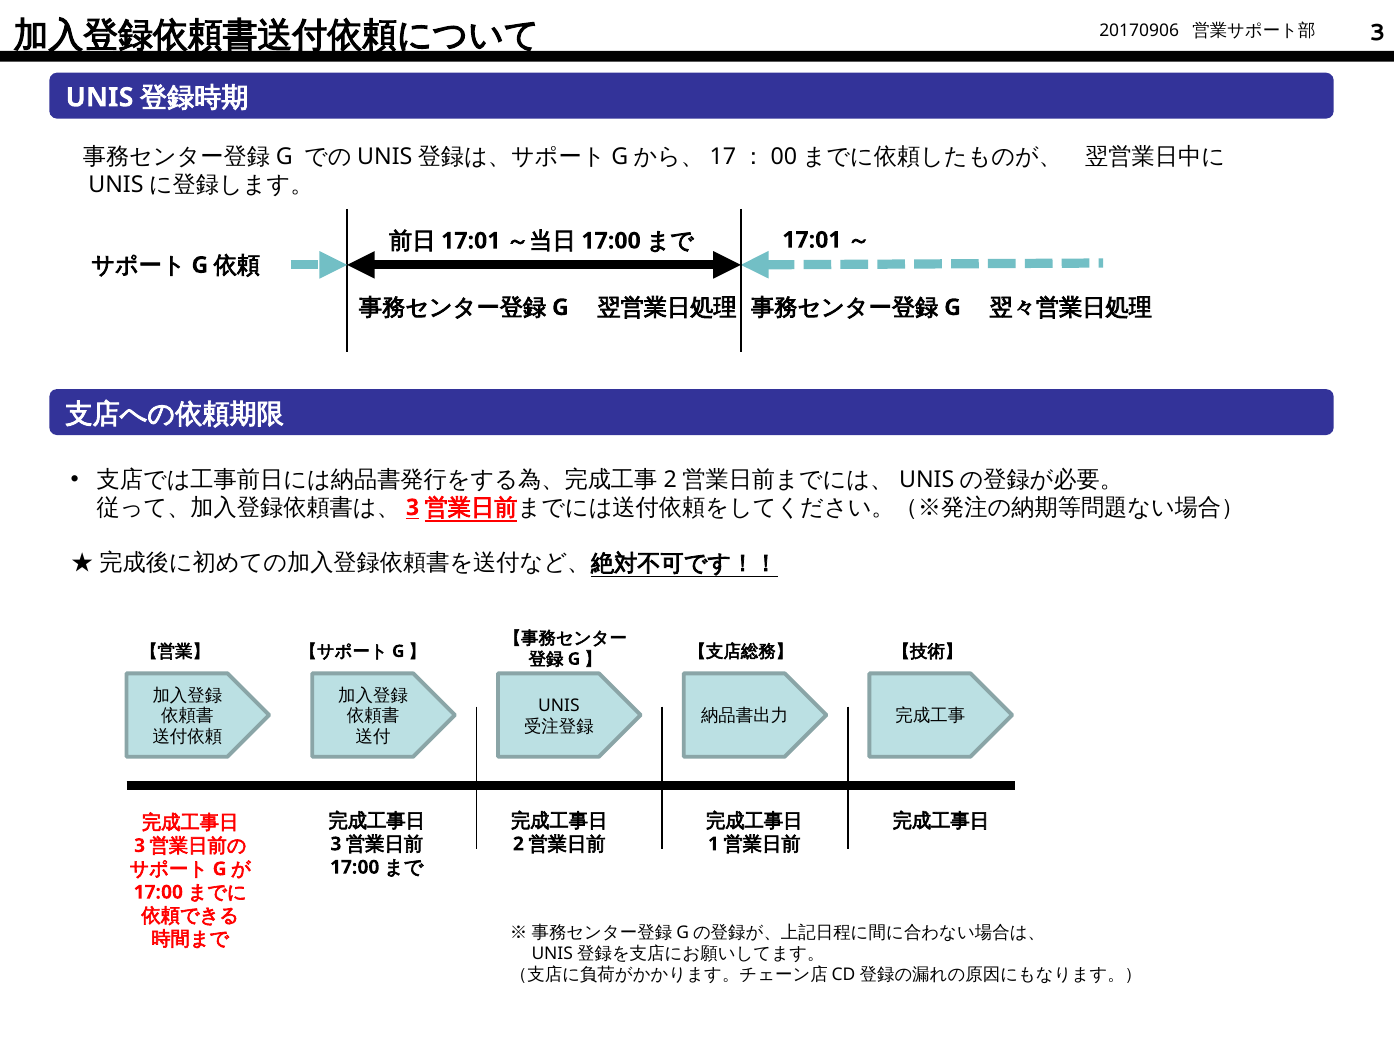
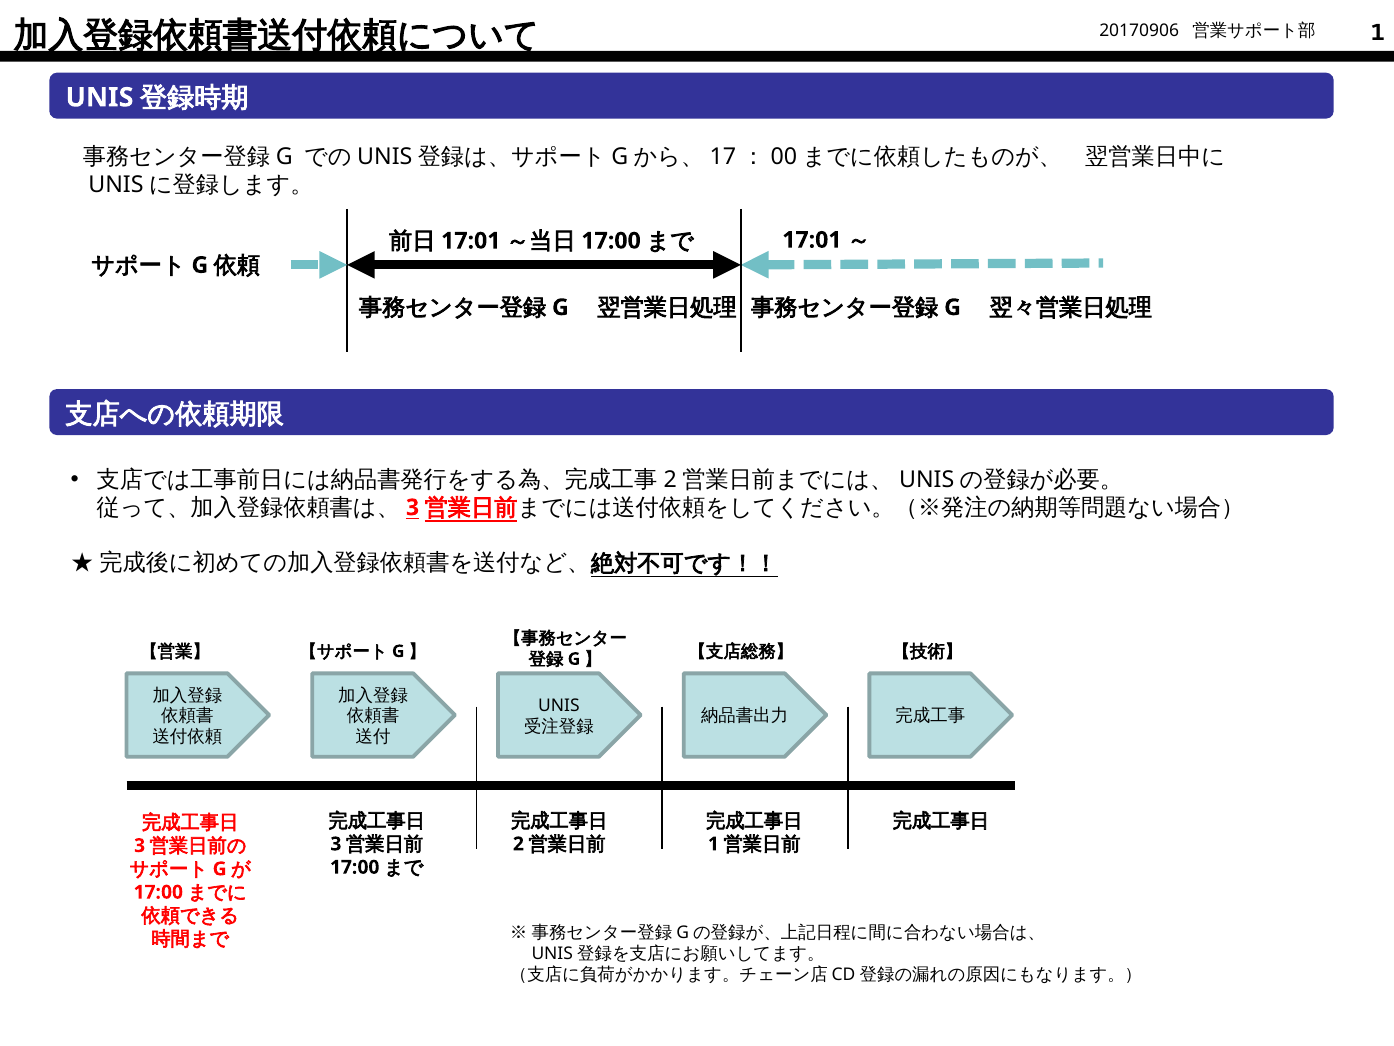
3: 3 -> 1 (1377, 32)
